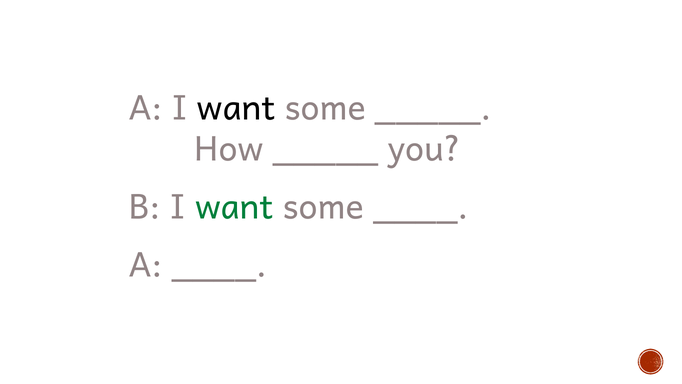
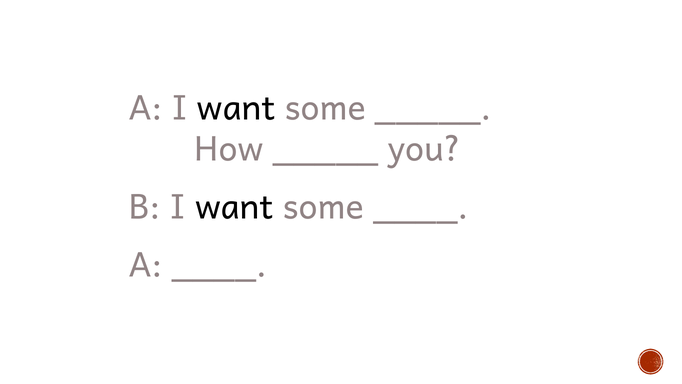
want colour: green -> black (234, 207)
